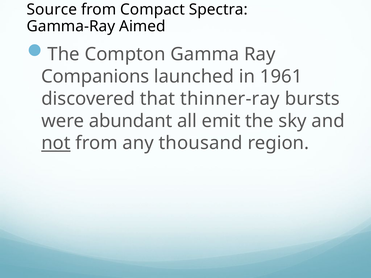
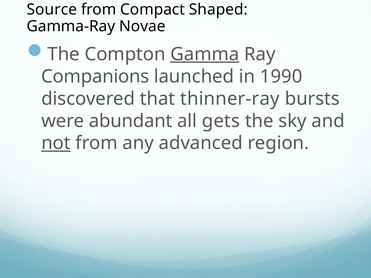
Spectra: Spectra -> Shaped (218, 10)
Aimed: Aimed -> Novae (142, 26)
Gamma underline: none -> present (205, 54)
1961: 1961 -> 1990 (281, 76)
emit: emit -> gets (221, 121)
thousand: thousand -> advanced (201, 143)
